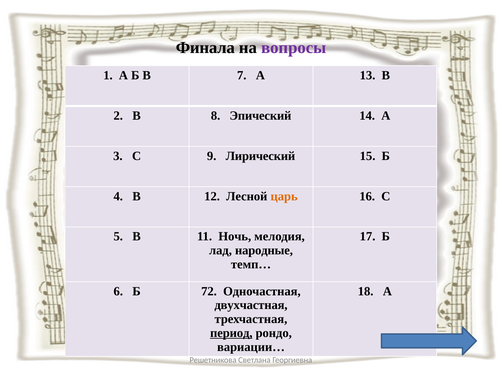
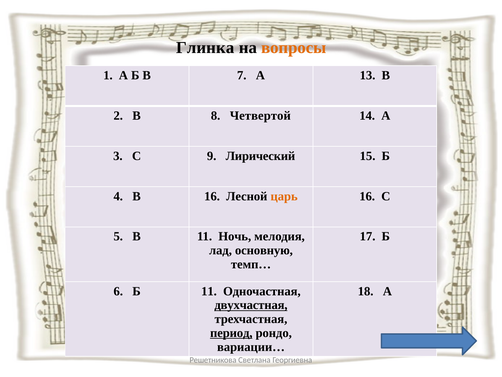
Финала: Финала -> Глинка (205, 48)
вопросы colour: purple -> orange (294, 48)
Эпический: Эпический -> Четвертой (260, 115)
В 12: 12 -> 16 (212, 196)
народные: народные -> основную (264, 250)
Б 72: 72 -> 11 (209, 291)
двухчастная underline: none -> present (251, 305)
